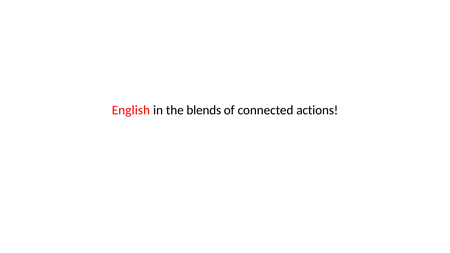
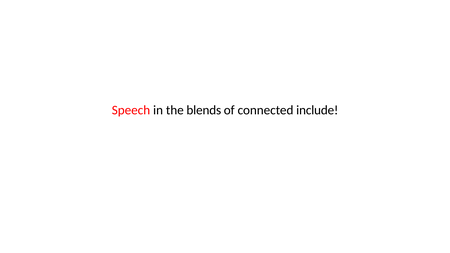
English: English -> Speech (131, 110)
actions: actions -> include (317, 110)
